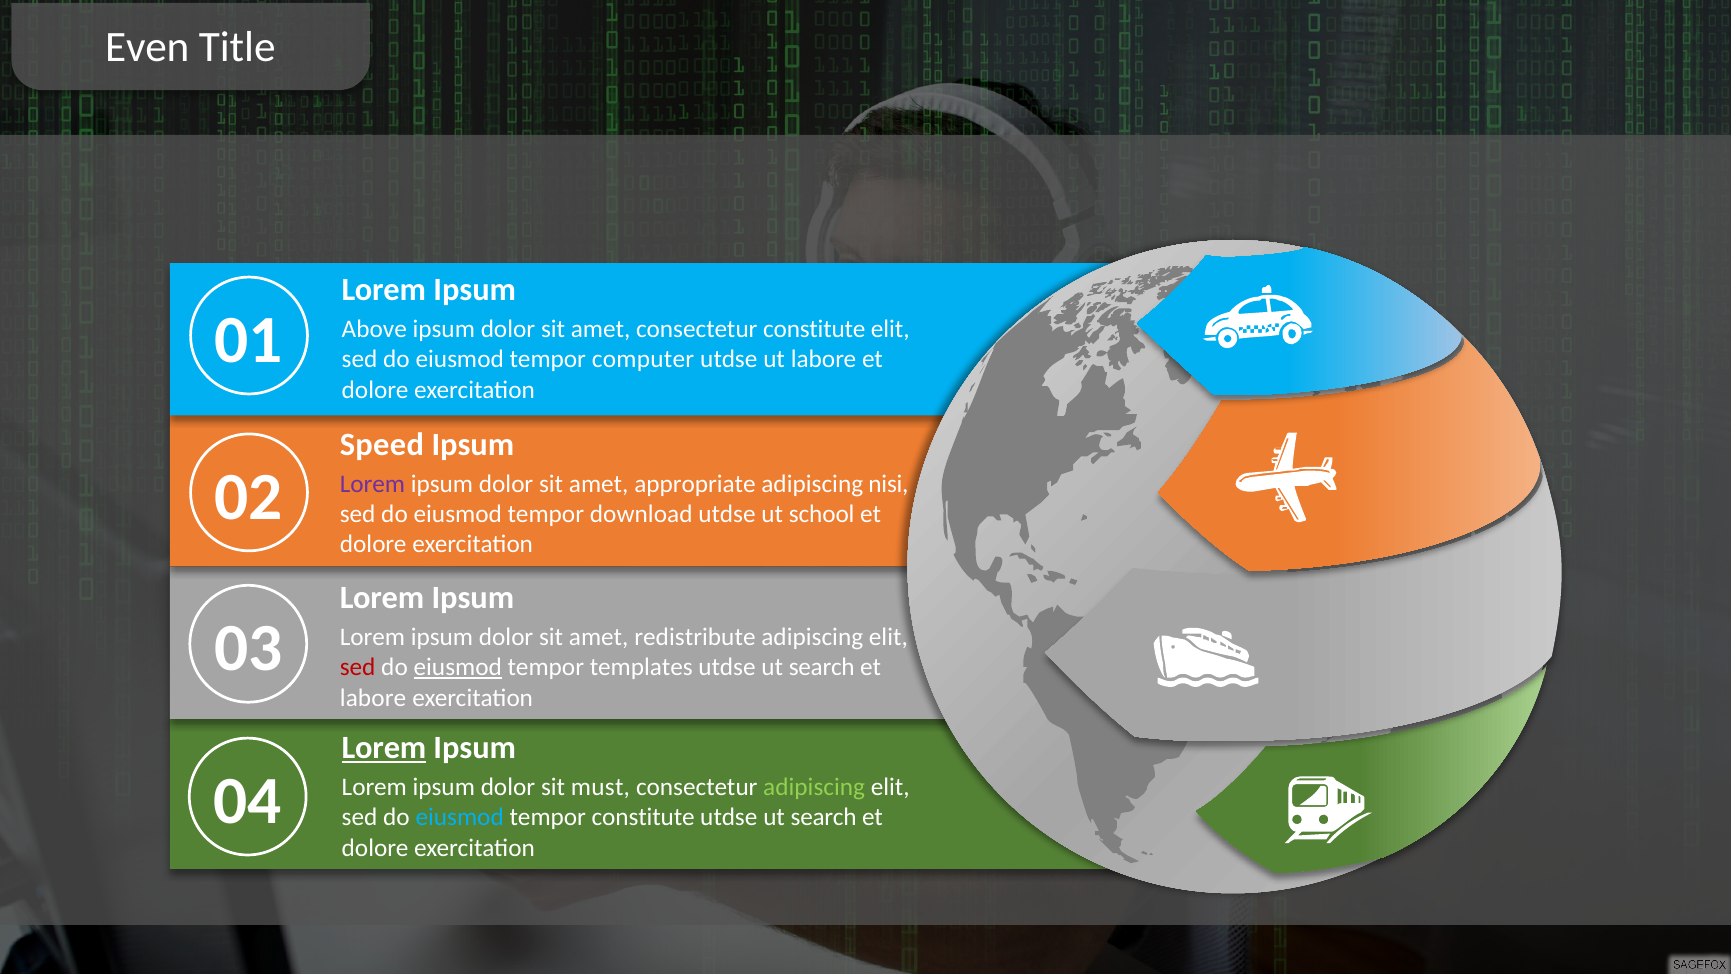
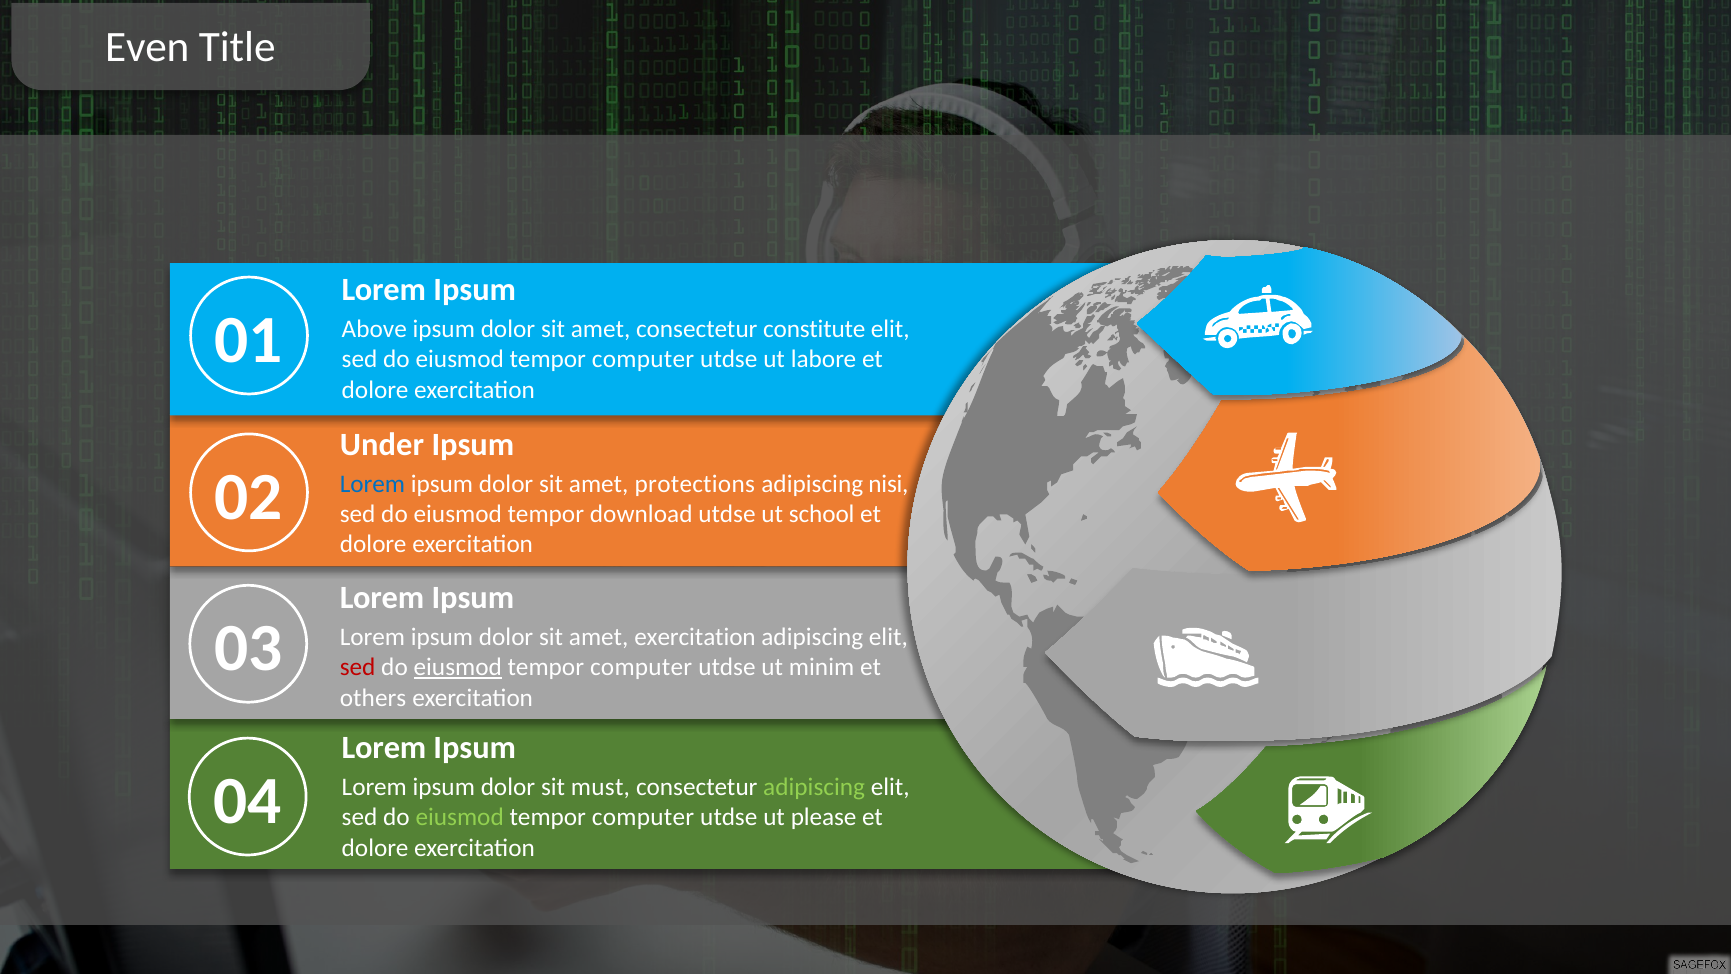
Speed: Speed -> Under (382, 444)
Lorem colour: purple -> blue (372, 484)
appropriate: appropriate -> protections (695, 484)
amet redistribute: redistribute -> exercitation (695, 637)
templates: templates -> computer (641, 667)
search: search -> minim (822, 667)
labore: labore -> others (373, 697)
Lorem underline: present -> none (384, 748)
eiusmod colour: light blue -> light green (460, 817)
constitute: constitute -> computer (643, 817)
search: search -> please (824, 817)
